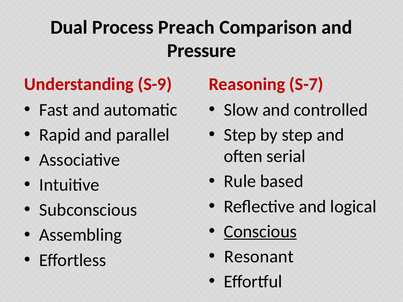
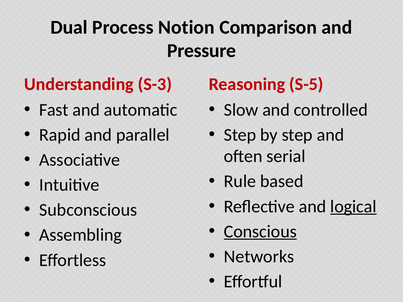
Preach: Preach -> Notion (186, 27)
S-9: S-9 -> S-3 (155, 84)
S-7: S-7 -> S-5 (306, 84)
logical underline: none -> present (353, 207)
Resonant: Resonant -> Networks (259, 257)
